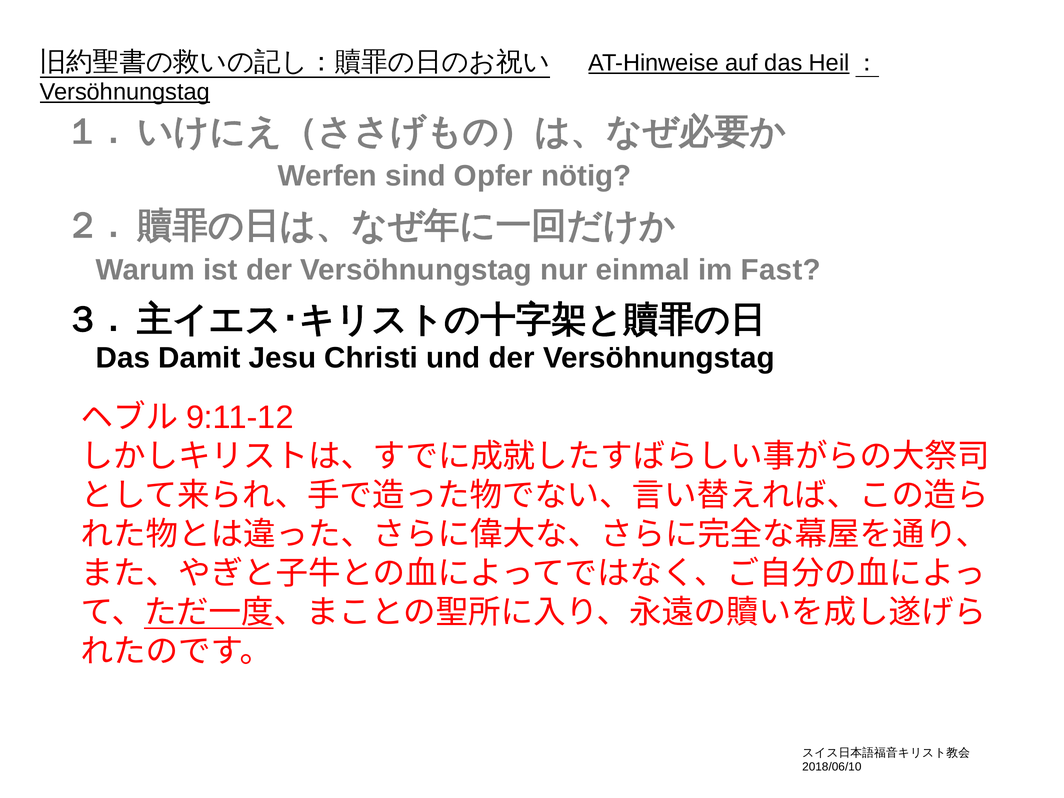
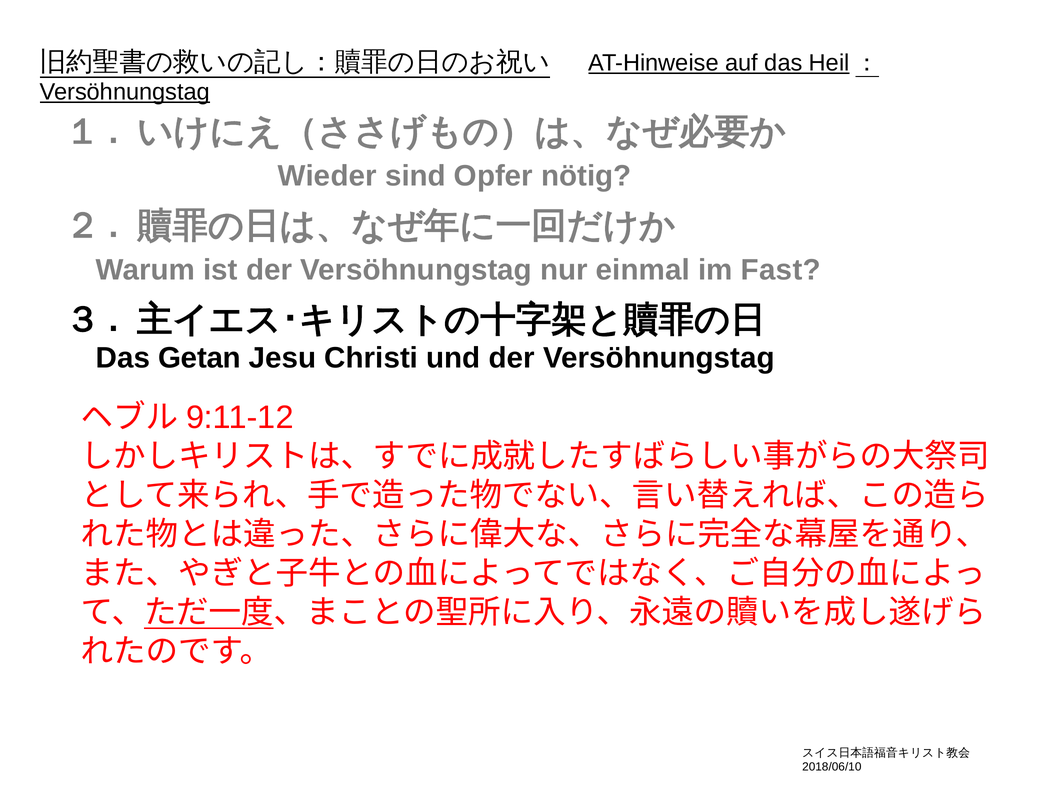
Werfen: Werfen -> Wieder (327, 176)
Damit: Damit -> Getan (200, 358)
